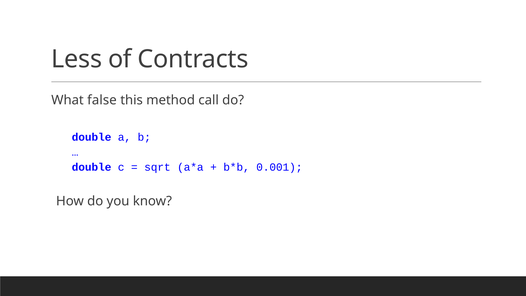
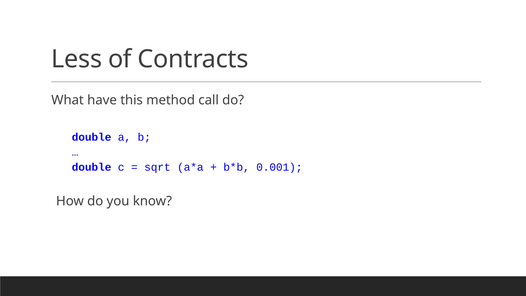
false: false -> have (102, 100)
